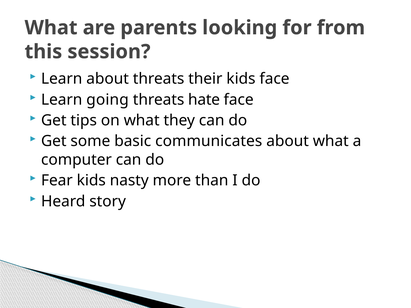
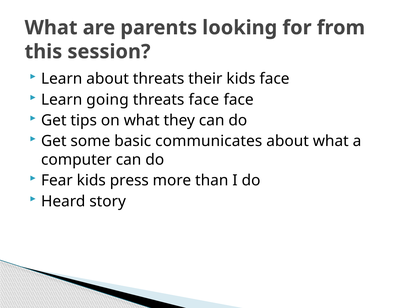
threats hate: hate -> face (204, 100)
nasty: nasty -> press (129, 181)
